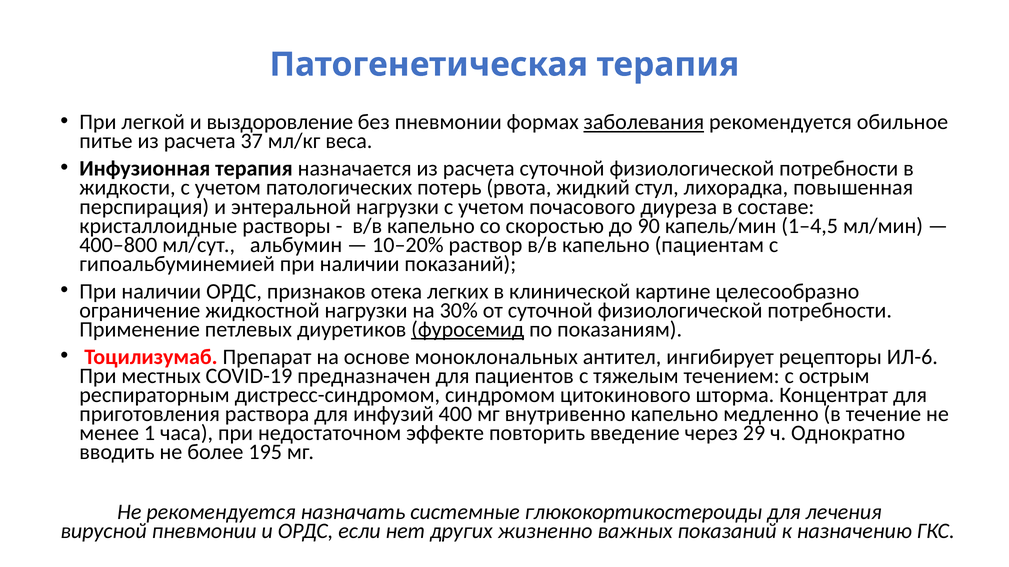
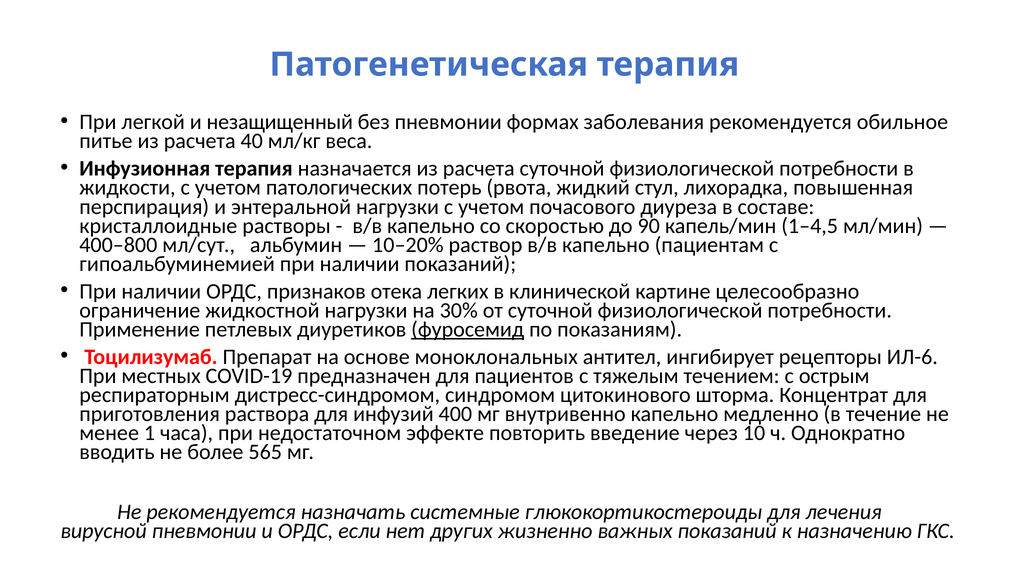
выздоровление: выздоровление -> незащищенный (280, 122)
заболевания underline: present -> none (644, 122)
37: 37 -> 40 (252, 141)
29: 29 -> 10 (754, 433)
195: 195 -> 565 (265, 453)
